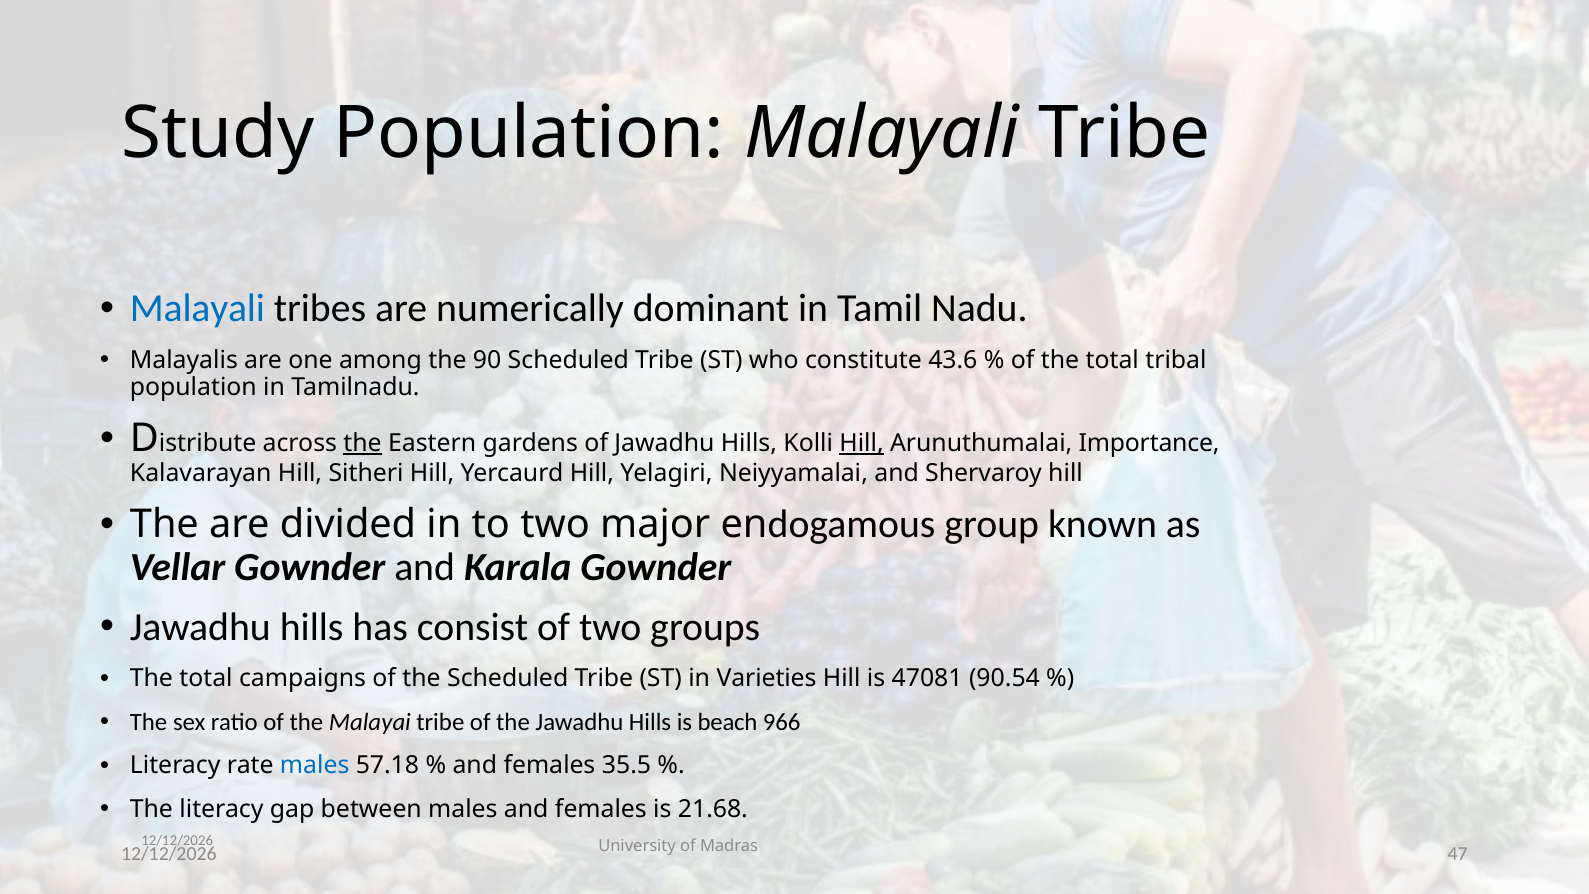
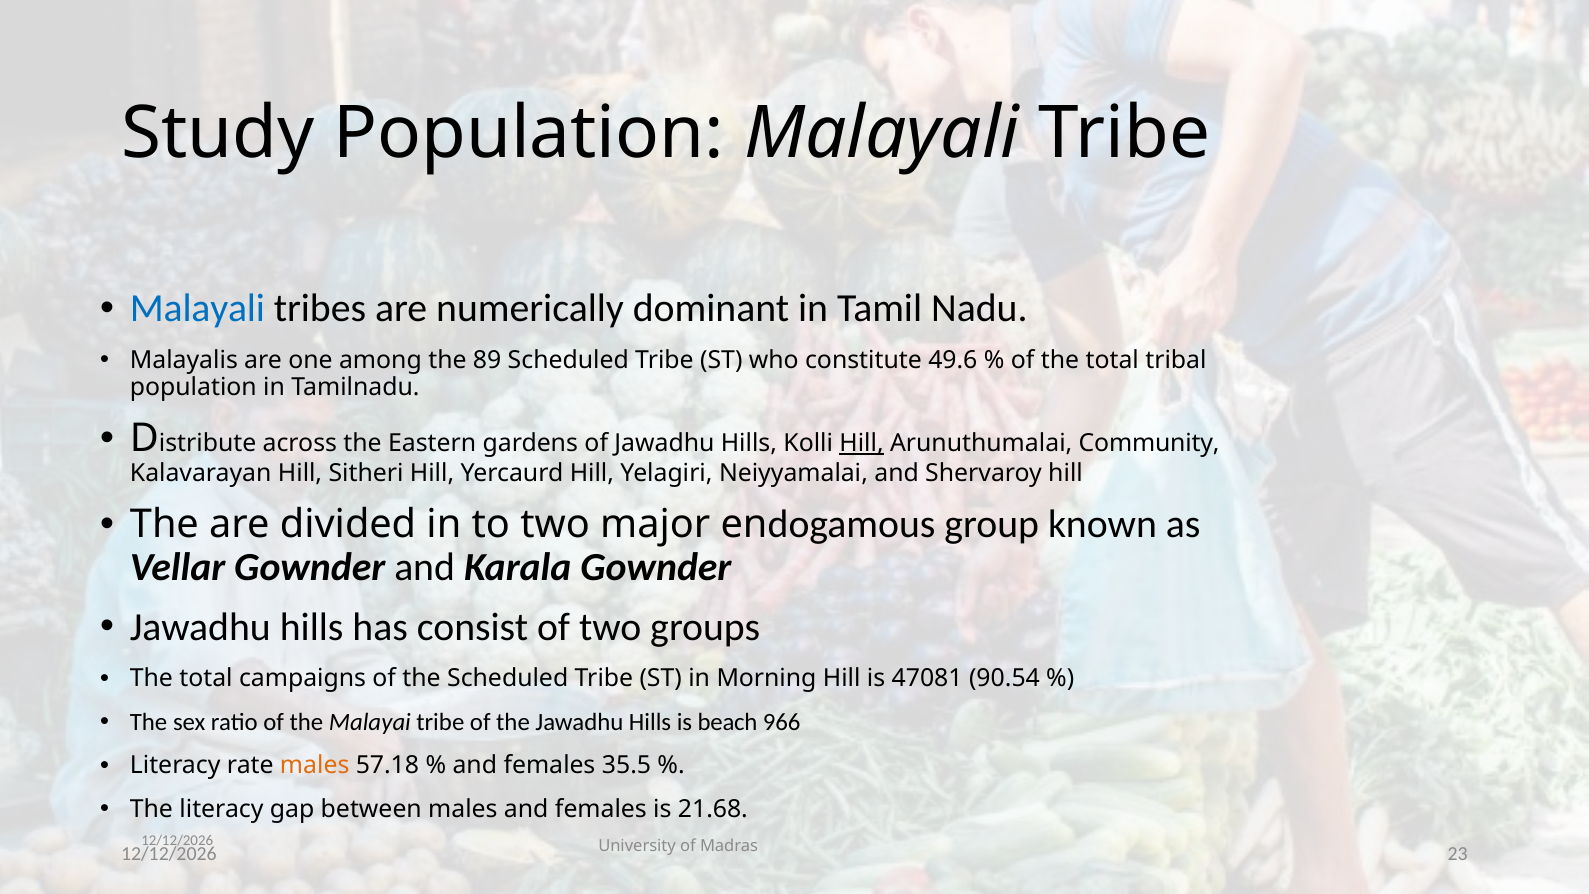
90: 90 -> 89 (487, 360)
43.6: 43.6 -> 49.6 (953, 360)
the underline: present -> none (363, 443)
Importance: Importance -> Community (1149, 443)
Varieties: Varieties -> Morning (766, 679)
males colour: blue -> orange (315, 765)
47: 47 -> 23 (1458, 853)
